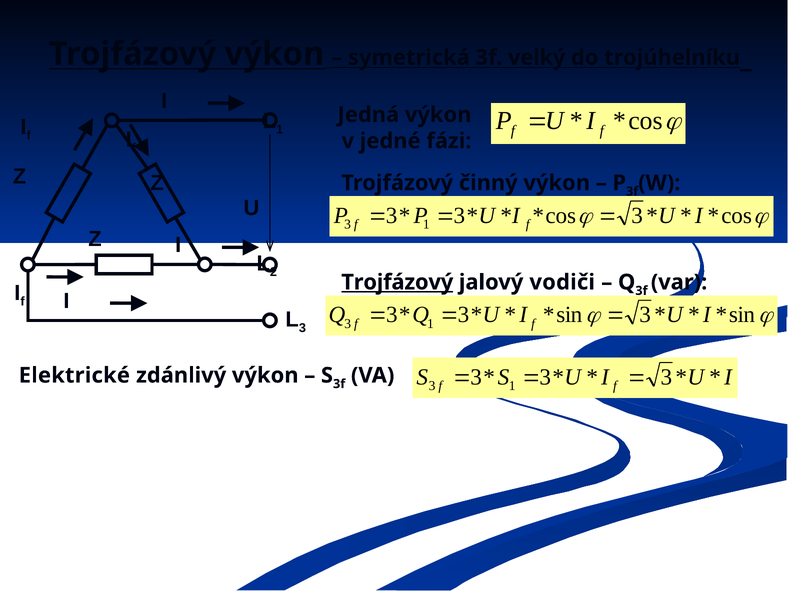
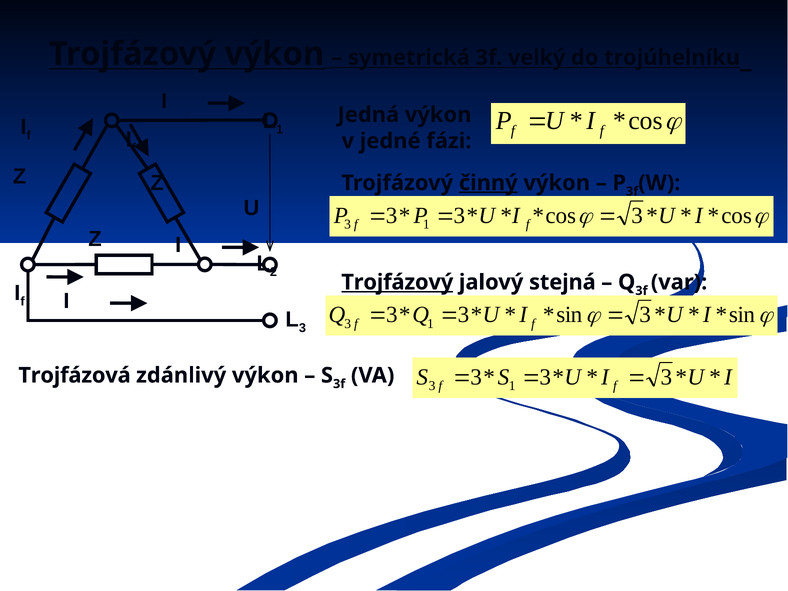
činný underline: none -> present (488, 183)
vodiči: vodiči -> stejná (562, 282)
Elektrické: Elektrické -> Trojfázová (75, 375)
